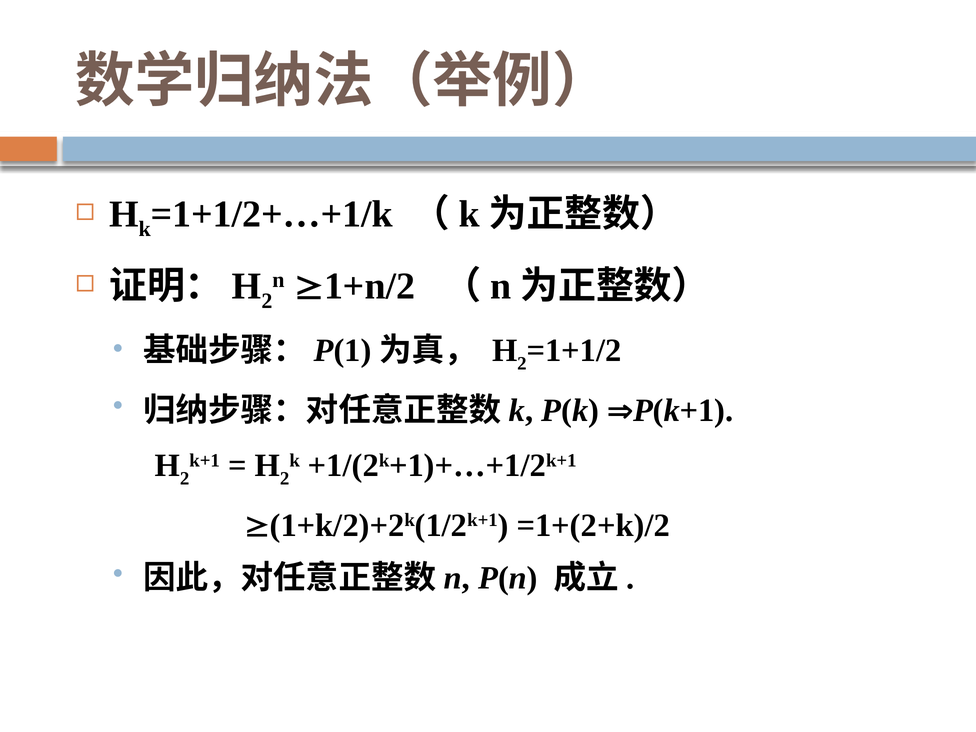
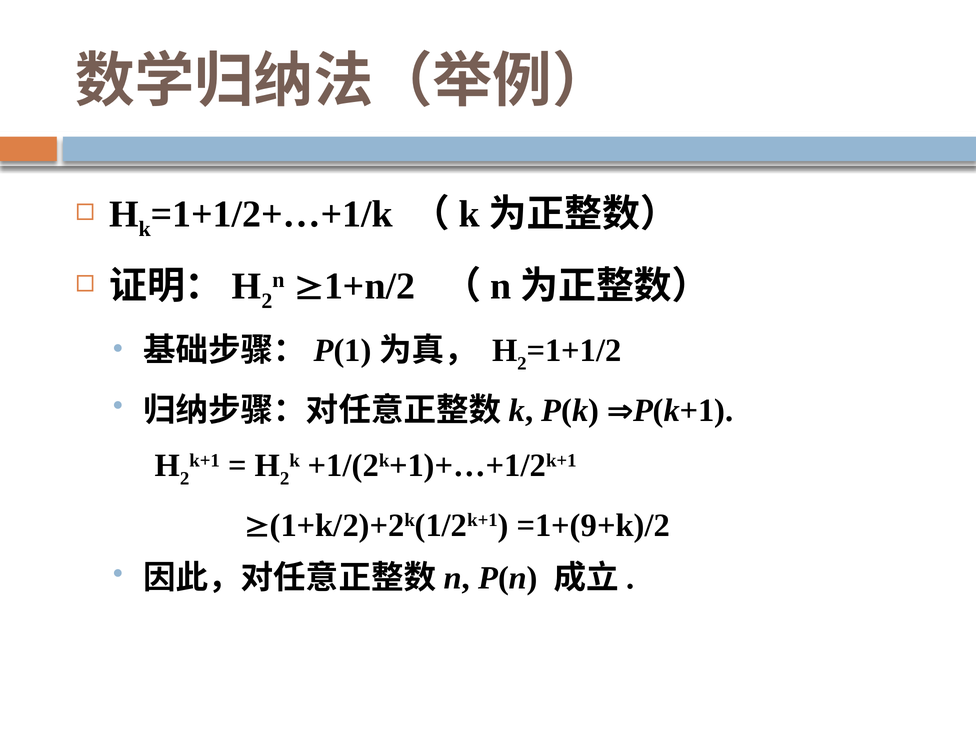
=1+(2+k)/2: =1+(2+k)/2 -> =1+(9+k)/2 (593, 525)
